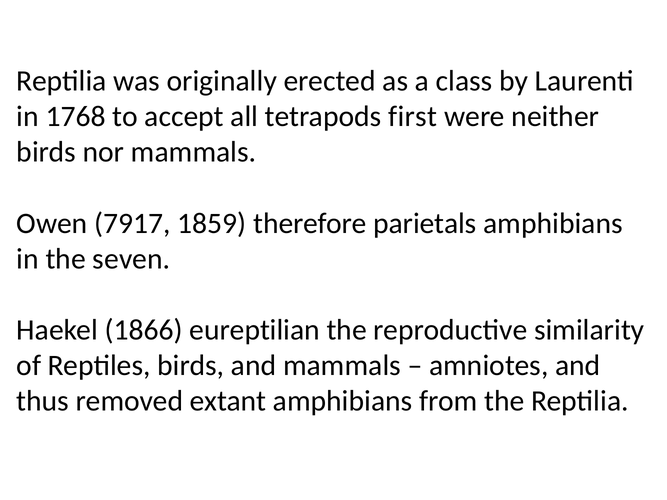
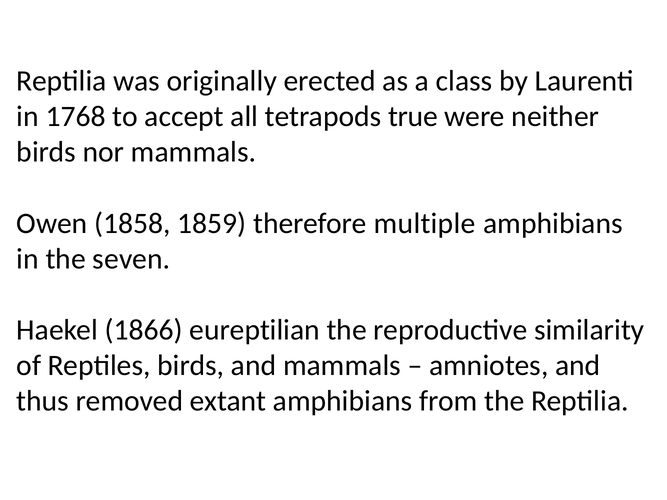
first: first -> true (413, 117)
7917: 7917 -> 1858 (132, 223)
parietals: parietals -> multiple (425, 223)
